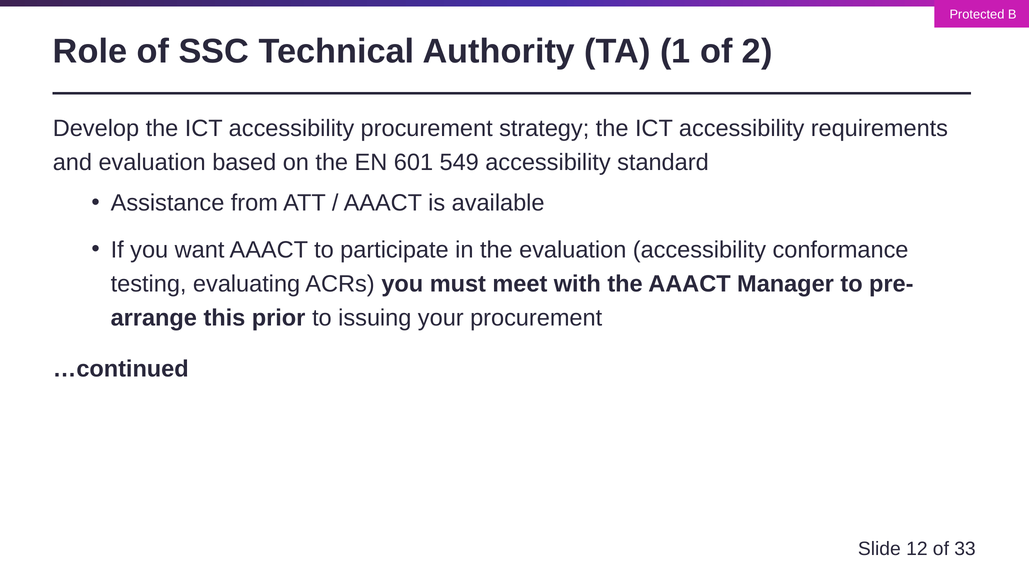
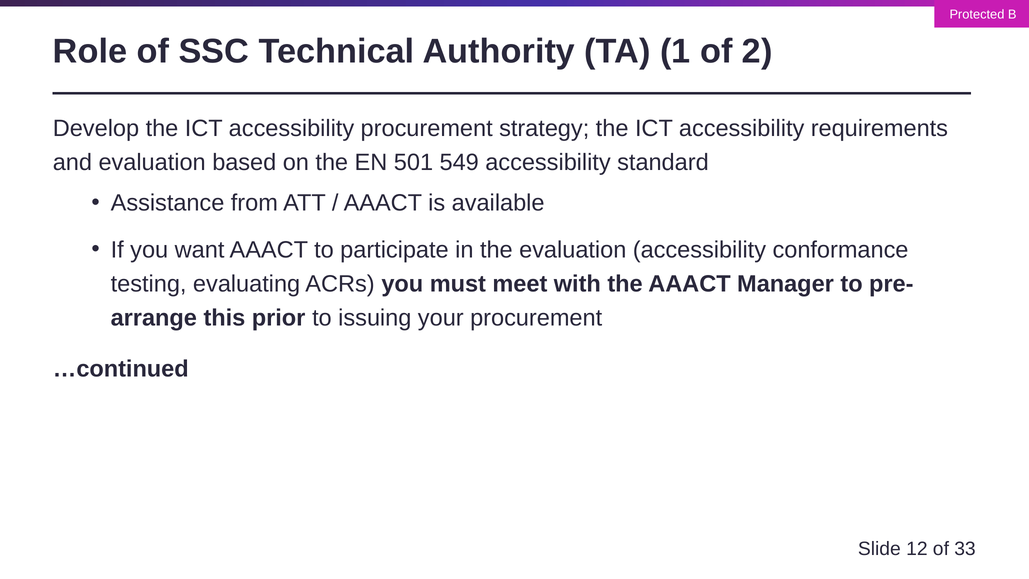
601: 601 -> 501 (413, 163)
